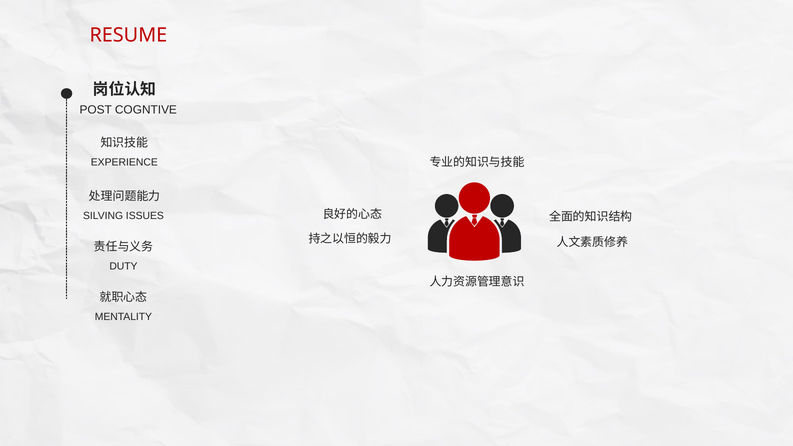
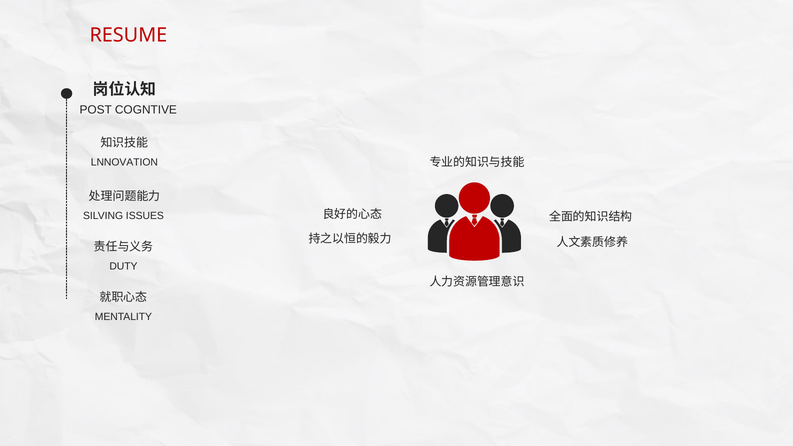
EXPERIENCE: EXPERIENCE -> LNNOVATION (124, 162)
